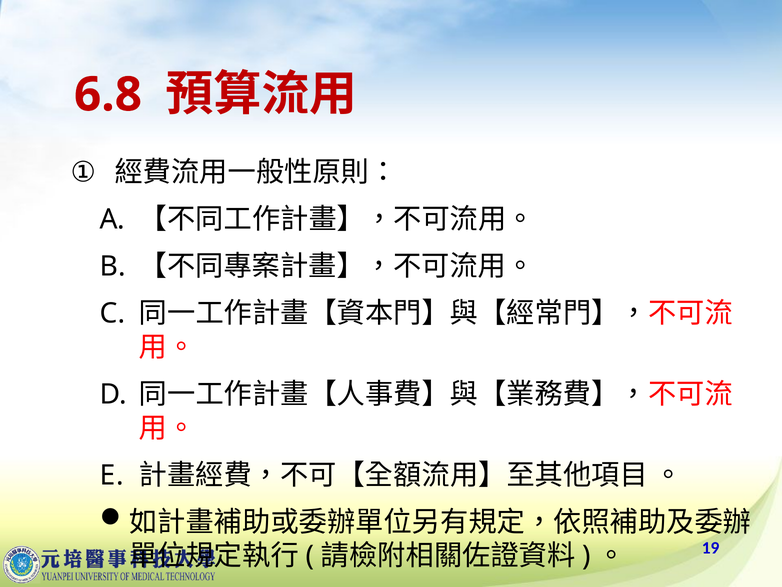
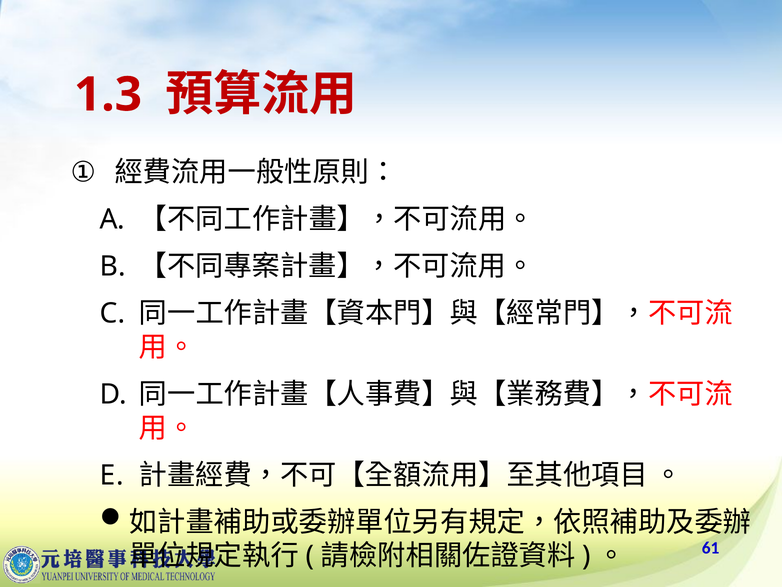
6.8: 6.8 -> 1.3 (108, 95)
19: 19 -> 61 (711, 547)
